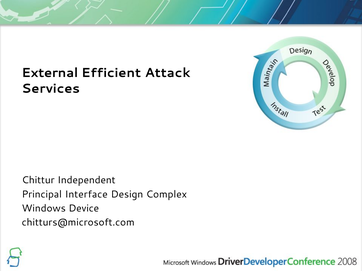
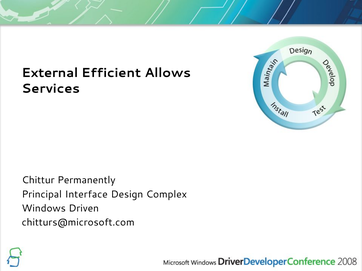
Attack: Attack -> Allows (168, 73)
Independent: Independent -> Permanently (86, 181)
Device: Device -> Driven (84, 209)
